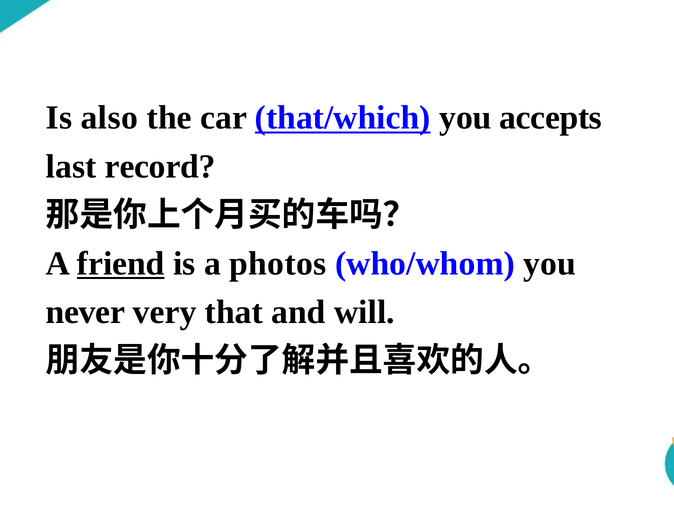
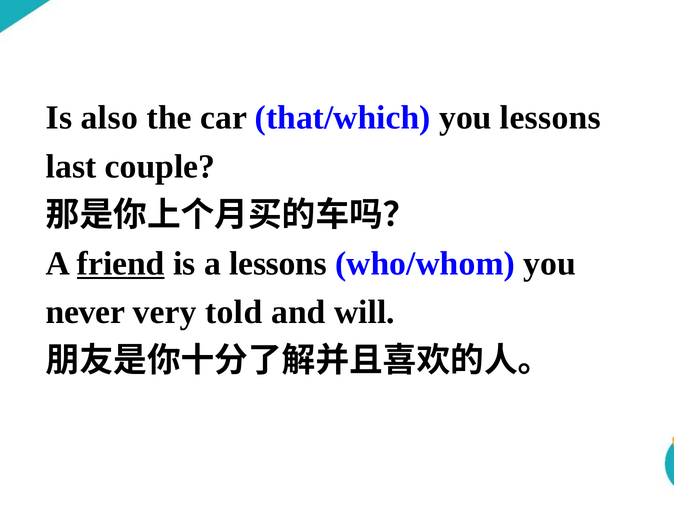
that/which underline: present -> none (343, 118)
you accepts: accepts -> lessons (550, 118)
record: record -> couple (160, 166)
a photos: photos -> lessons (278, 263)
that: that -> told (234, 312)
